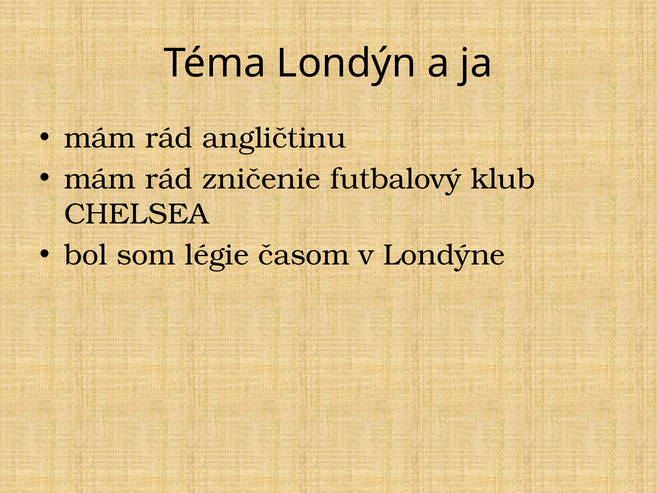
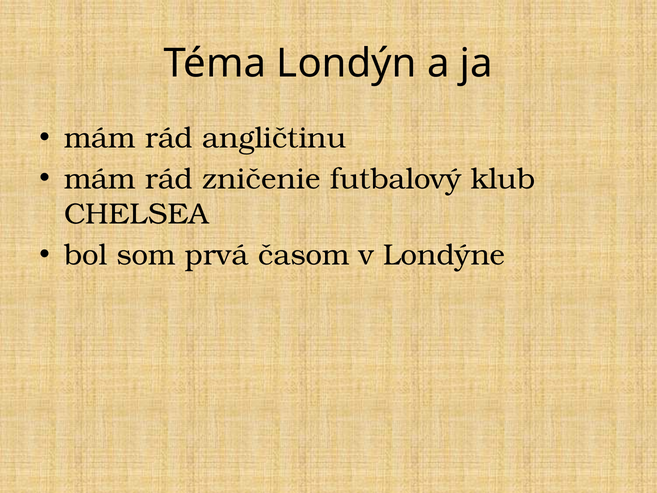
légie: légie -> prvá (217, 255)
